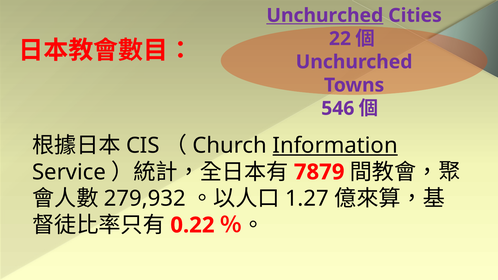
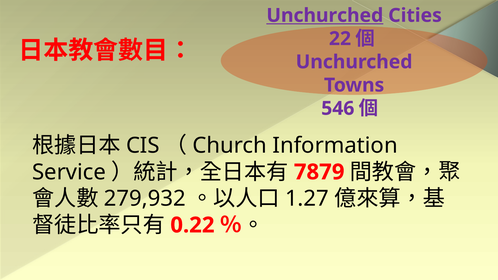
Information underline: present -> none (335, 146)
